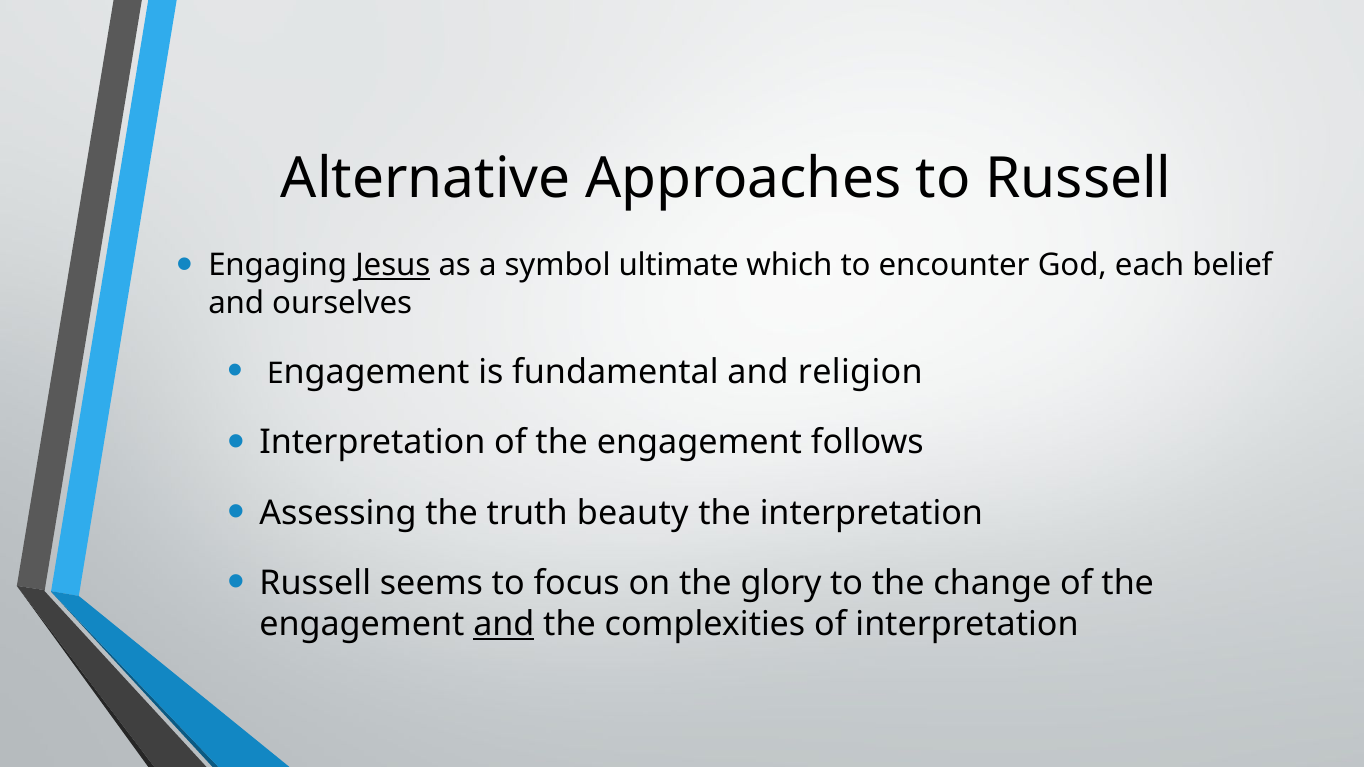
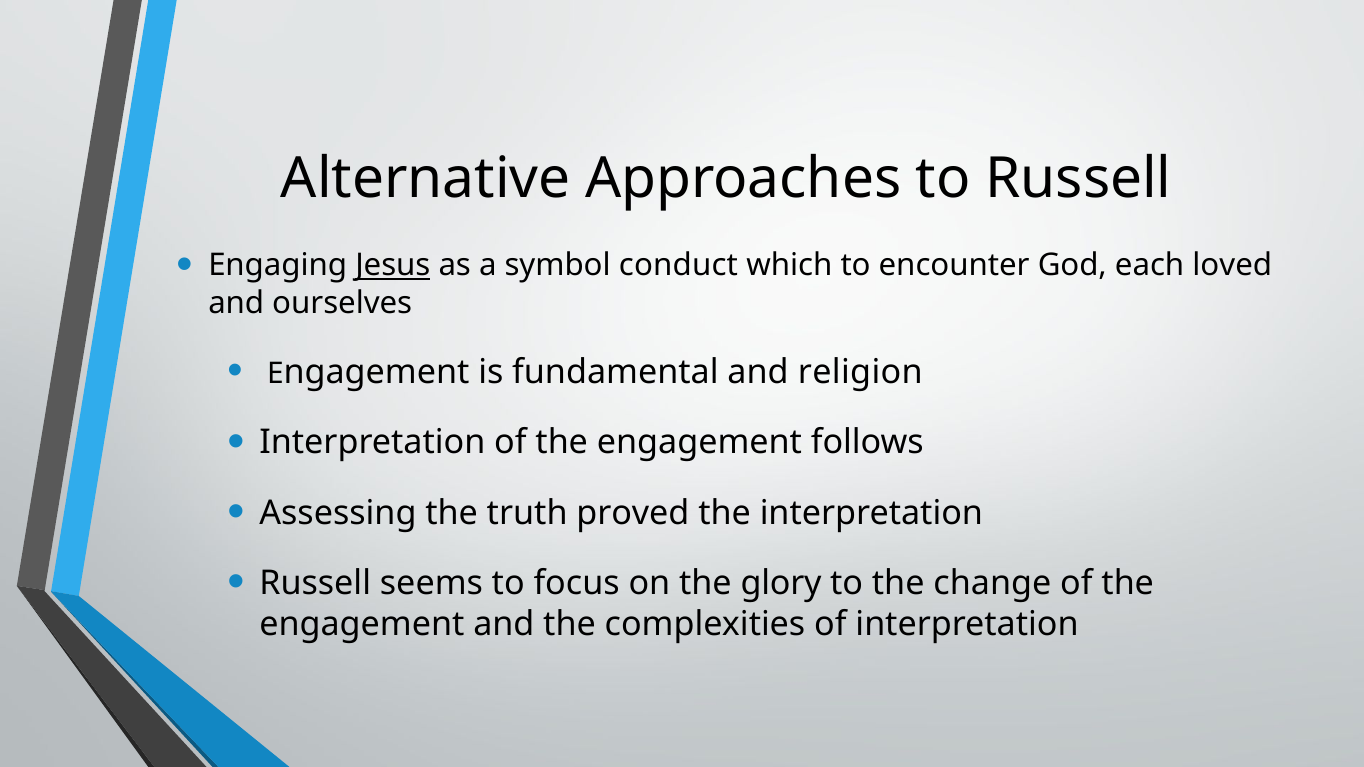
ultimate: ultimate -> conduct (678, 266)
belief: belief -> loved (1232, 266)
beauty: beauty -> proved (633, 513)
and underline: present -> none (504, 624)
